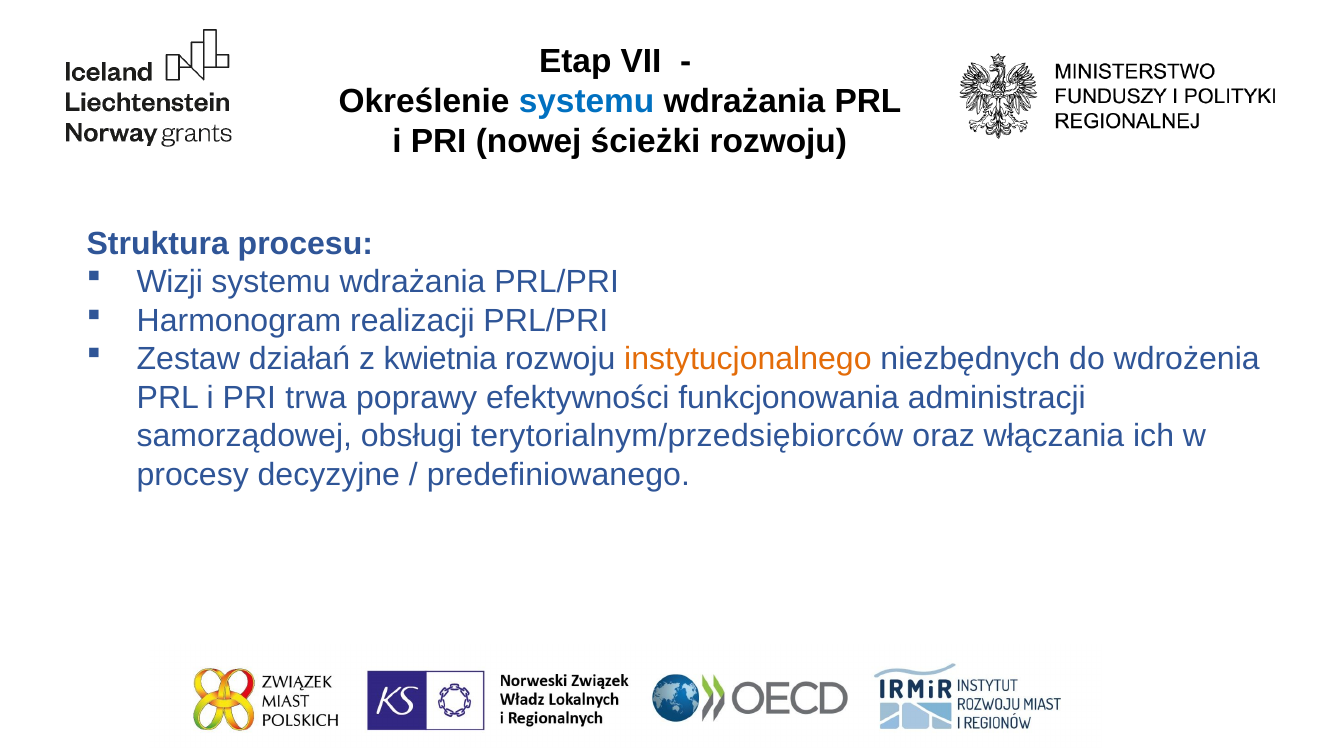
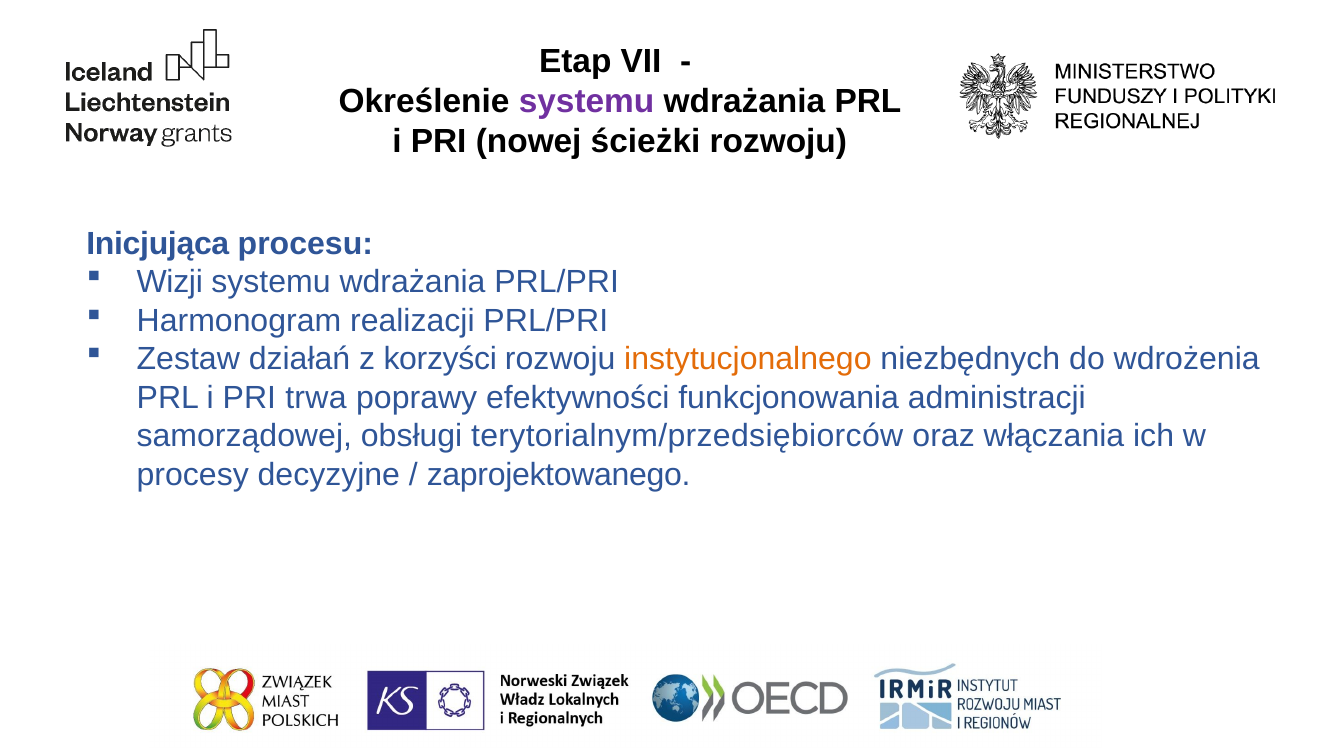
systemu colour: blue -> purple (587, 101)
Struktura: Struktura -> Inicjująca (158, 244)
kwietnia: kwietnia -> korzyści (440, 359)
predefiniowanego: predefiniowanego -> zaprojektowanego (559, 475)
